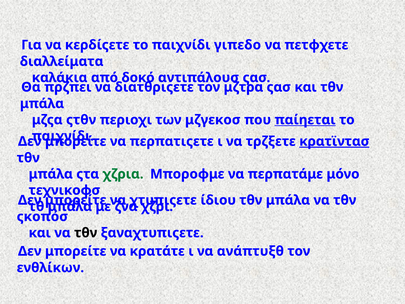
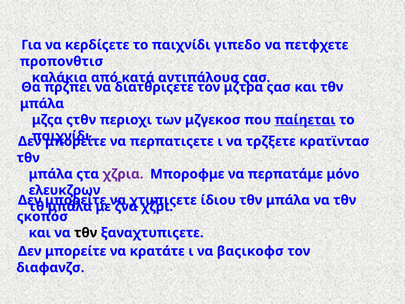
διαλλείματα: διαλλείματα -> προπονθτισ (62, 61)
δοκό: δοκό -> κατά (138, 78)
κρατϊντασ underline: present -> none (334, 141)
χζρια colour: green -> purple (123, 174)
τεχνικοφσ: τεχνικοφσ -> ελευκζρων (65, 190)
ανάπτυξθ: ανάπτυξθ -> βαςικοφσ (250, 251)
ενθλίκων: ενθλίκων -> διαφανζσ (50, 267)
